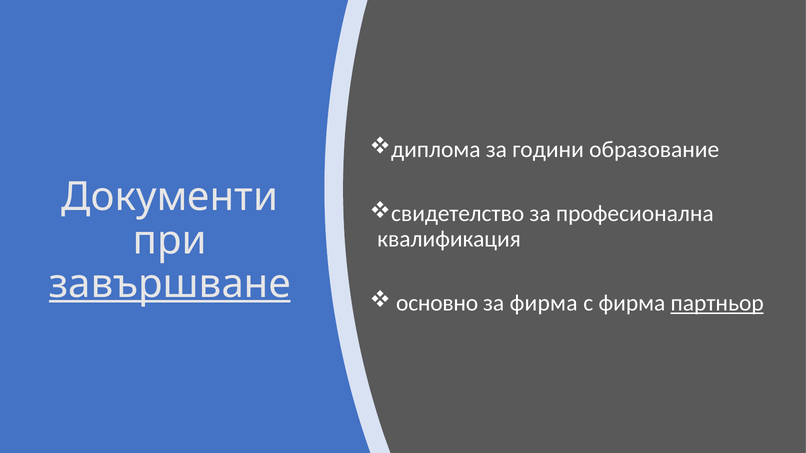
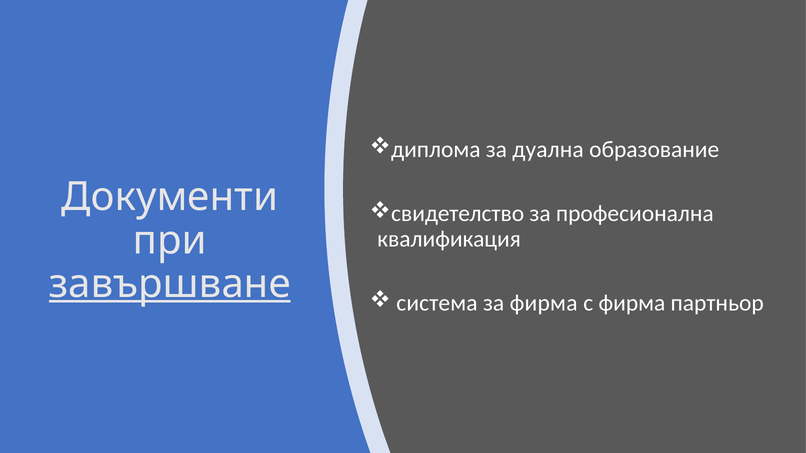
години: години -> дуална (548, 150)
основно: основно -> система (437, 303)
партньор underline: present -> none (717, 303)
